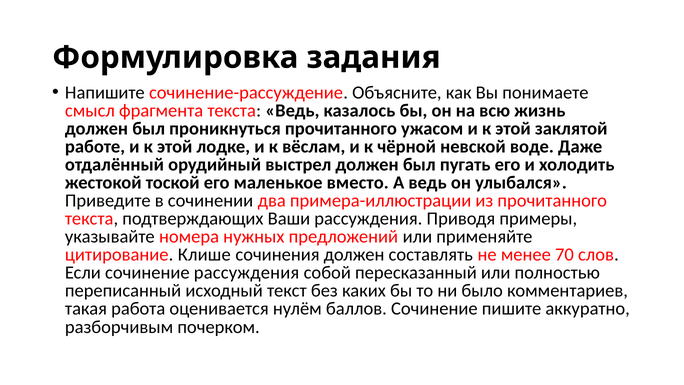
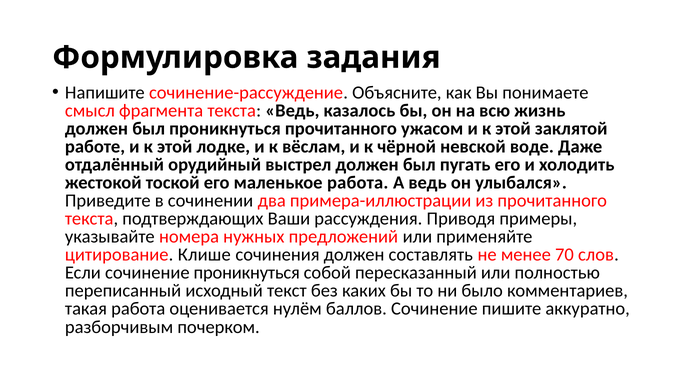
маленькое вместо: вместо -> работа (358, 183)
сочинение рассуждения: рассуждения -> проникнуться (247, 273)
